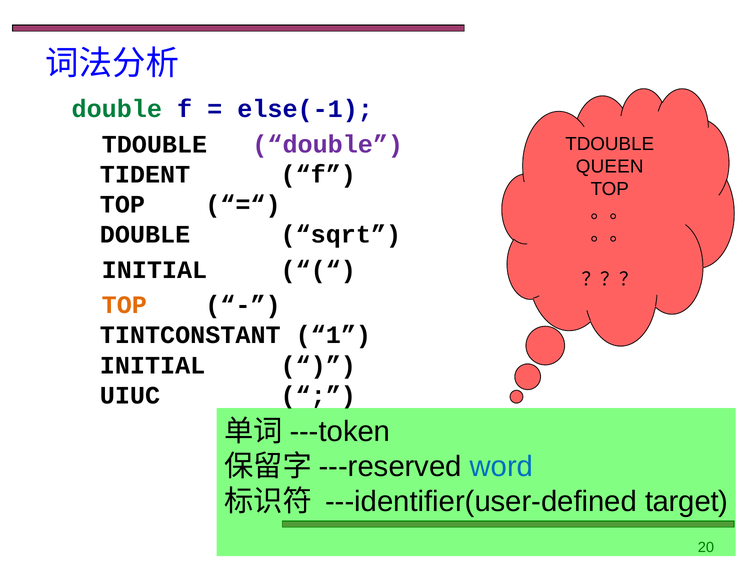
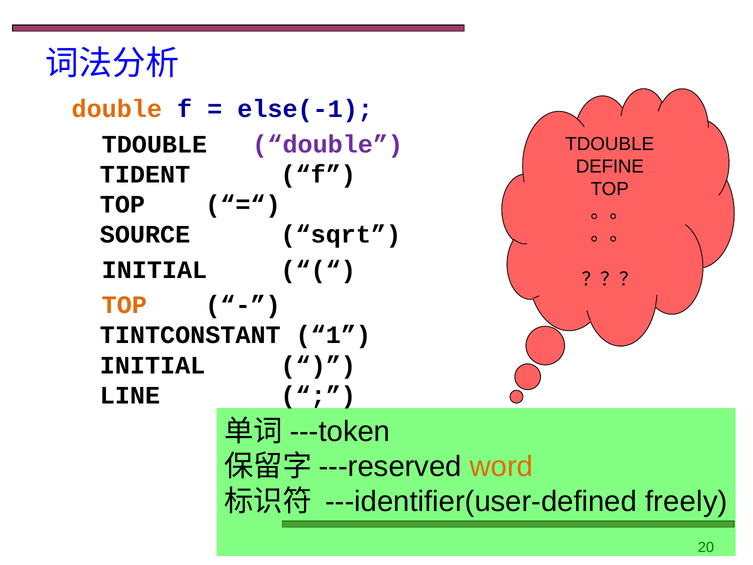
double colour: green -> orange (117, 109)
QUEEN: QUEEN -> DEFINE (610, 167)
DOUBLE: DOUBLE -> SOURCE (145, 235)
UIUC: UIUC -> LINE (130, 395)
word colour: blue -> orange (501, 466)
target: target -> freely (686, 501)
